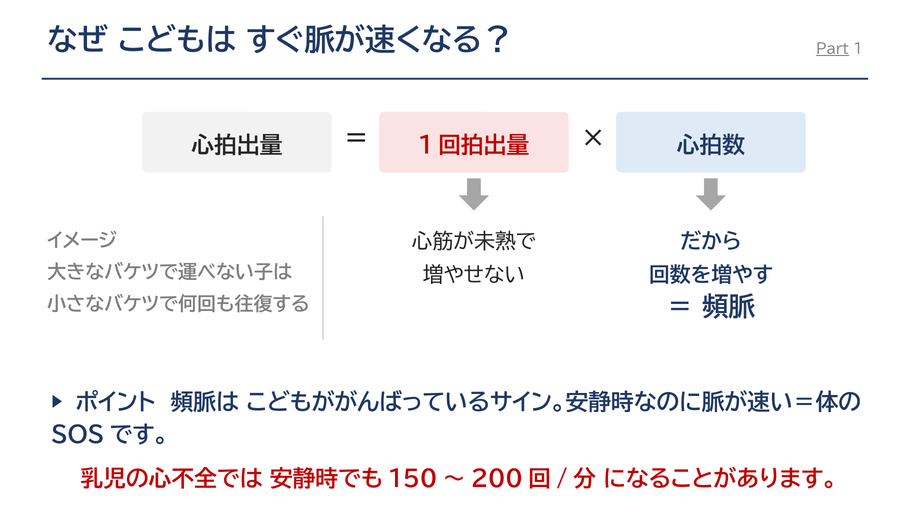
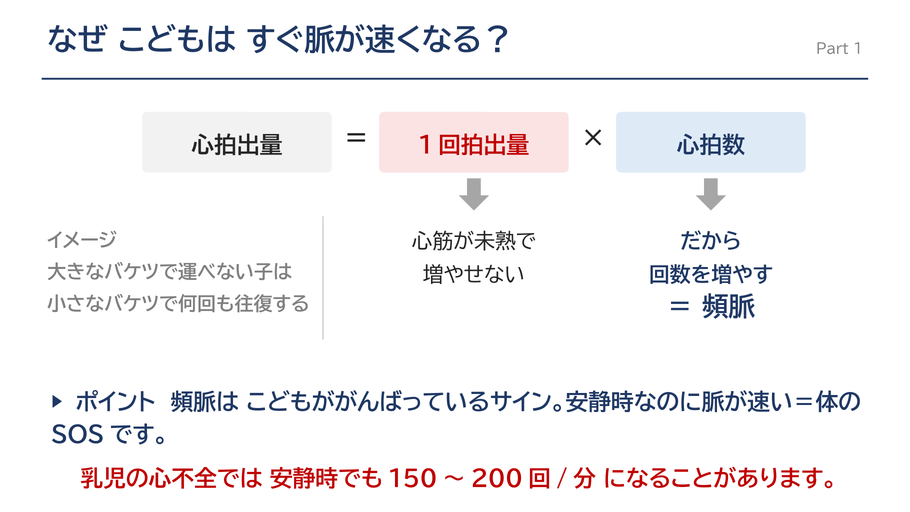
Part underline: present -> none (832, 49)
